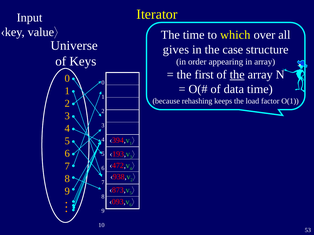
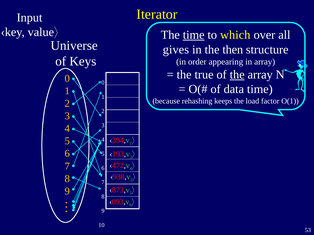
time underline: none -> present (194, 35)
case: case -> then (233, 50)
first: first -> true (204, 75)
